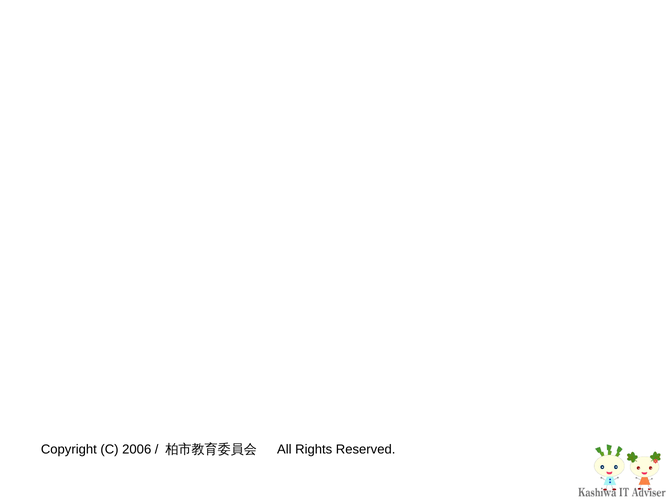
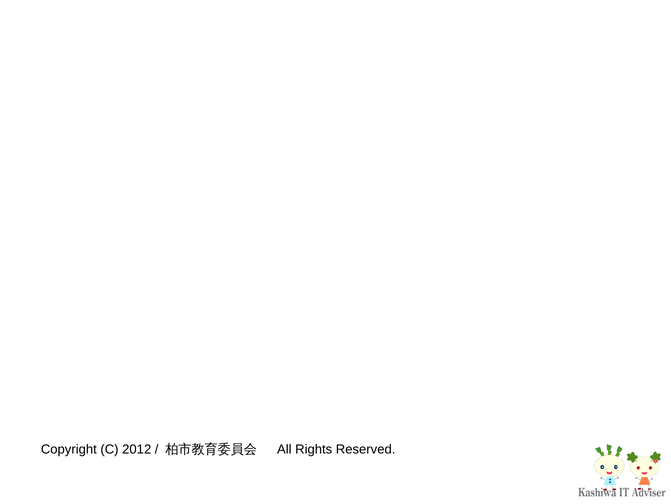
2006: 2006 -> 2012 (137, 449)
